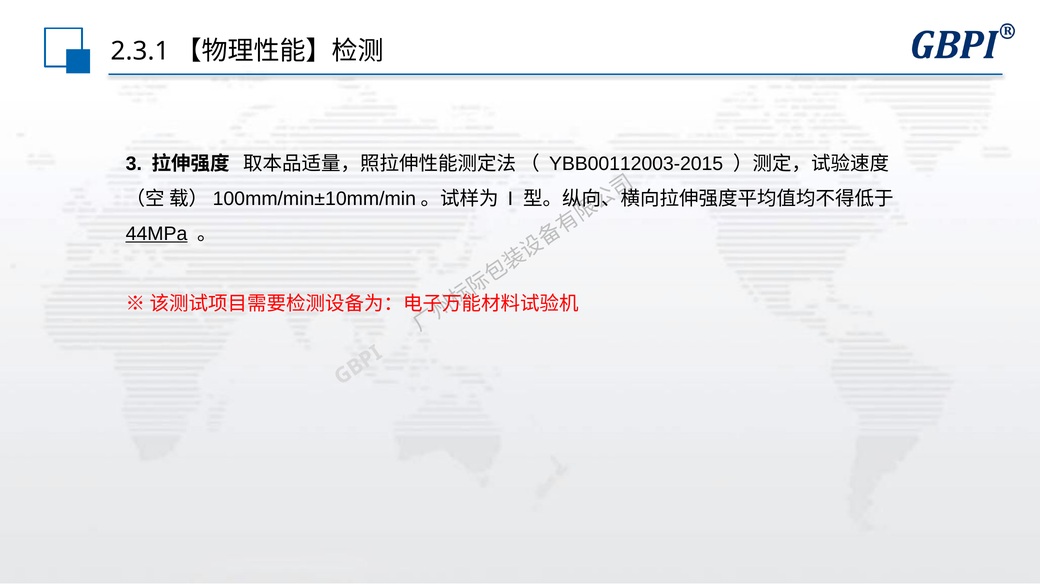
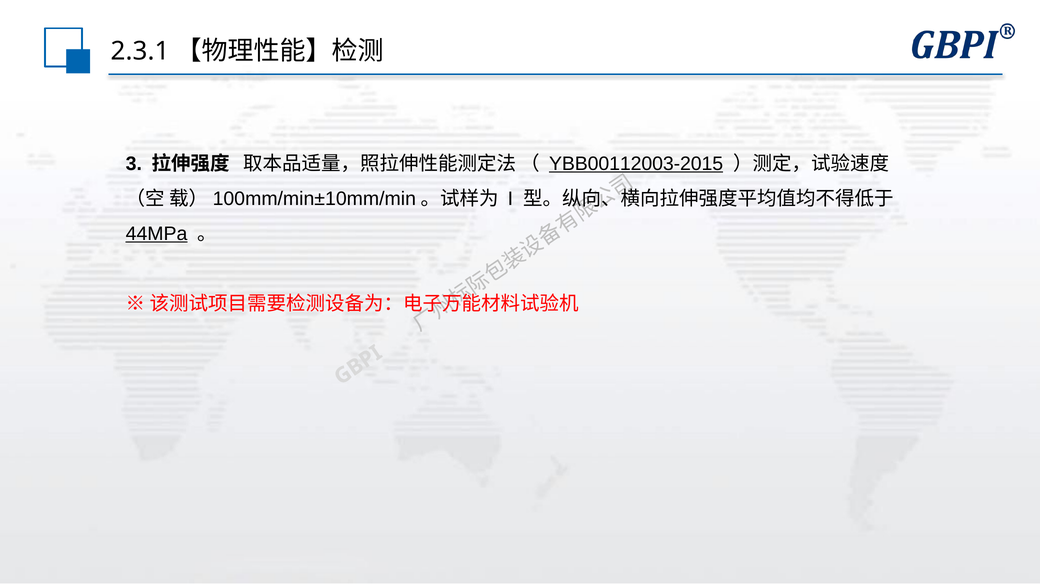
YBB00112003-2015 underline: none -> present (636, 164)
